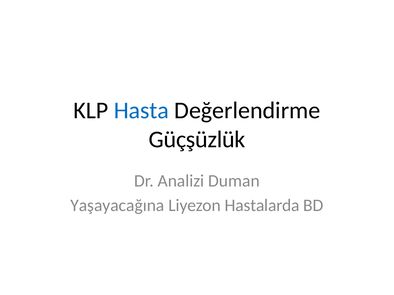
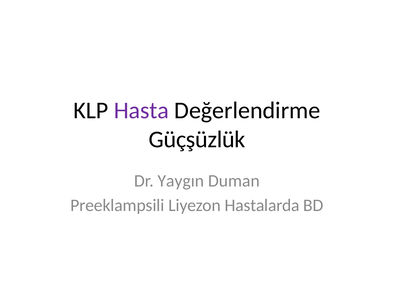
Hasta colour: blue -> purple (141, 111)
Analizi: Analizi -> Yaygın (181, 181)
Yaşayacağına: Yaşayacağına -> Preeklampsili (117, 206)
